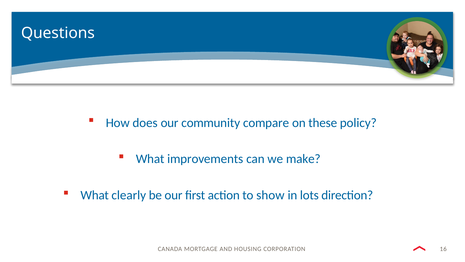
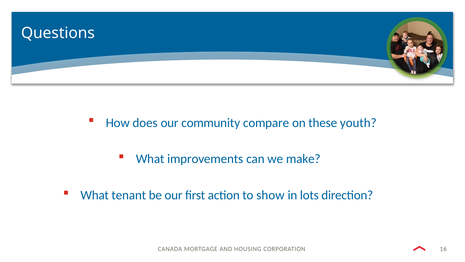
policy: policy -> youth (358, 123)
clearly: clearly -> tenant (129, 195)
